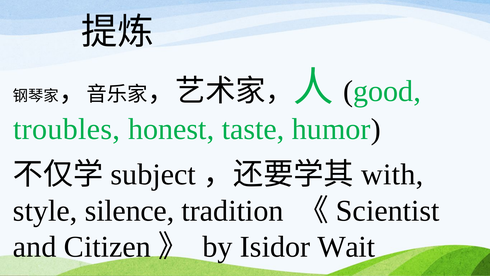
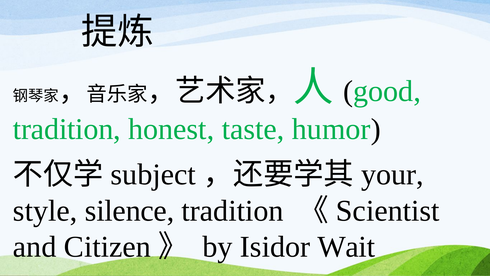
troubles: troubles -> tradition (67, 129)
with: with -> your (392, 174)
